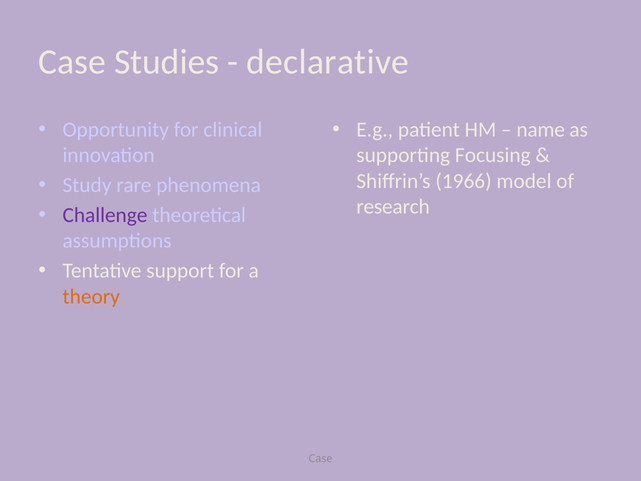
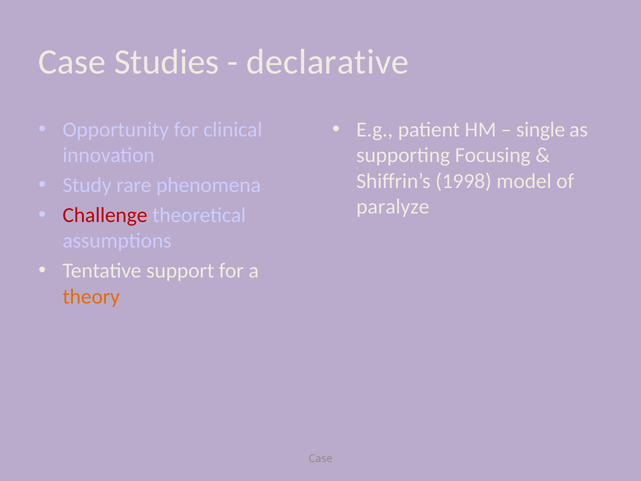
name: name -> single (541, 130)
1966: 1966 -> 1998 (464, 181)
research: research -> paralyze (393, 207)
Challenge colour: purple -> red (105, 215)
